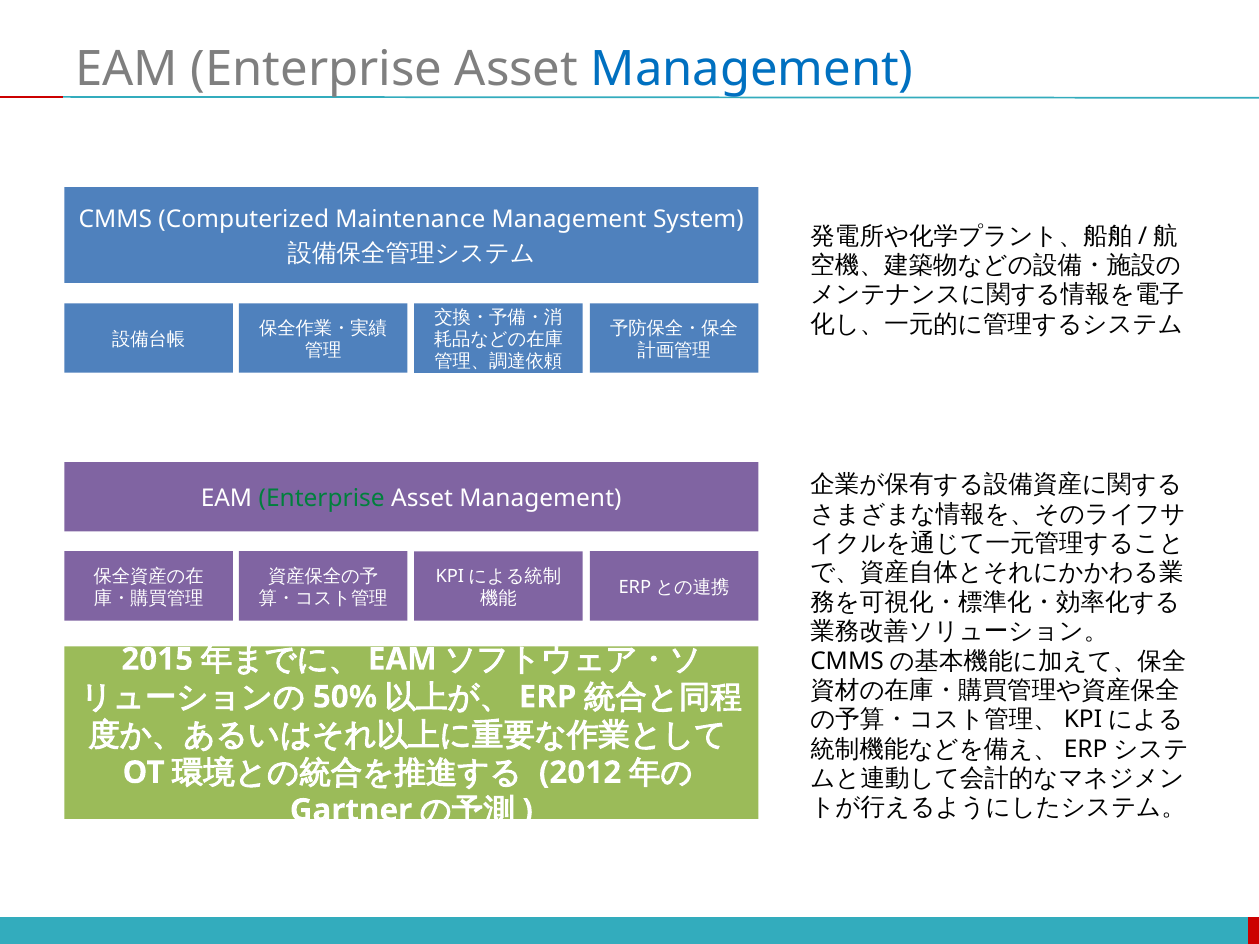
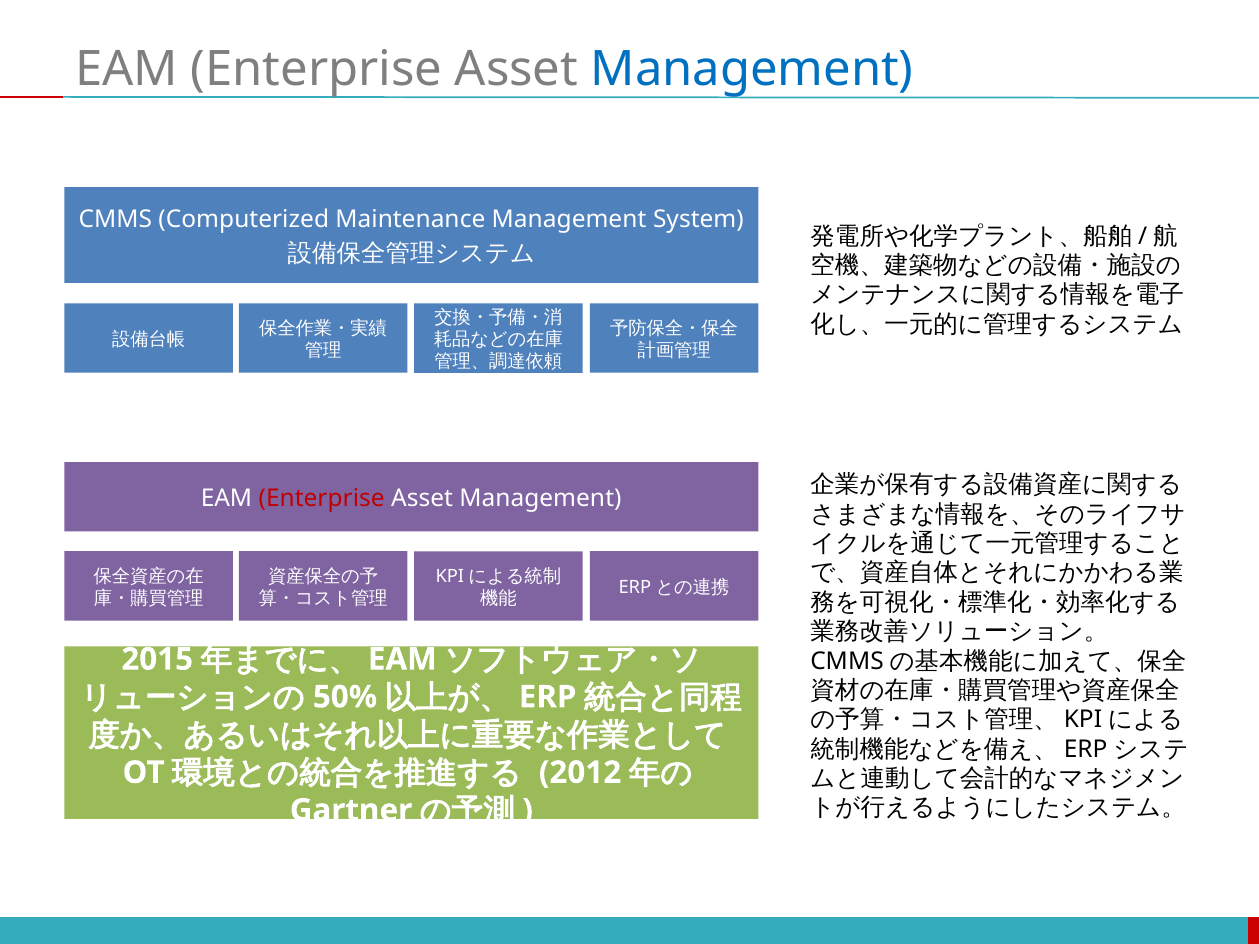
Enterprise colour: green -> red (322, 499)
